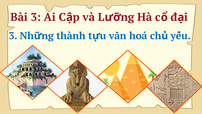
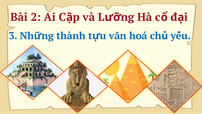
Bài 3: 3 -> 2 (36, 17)
